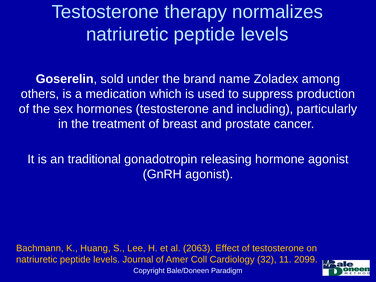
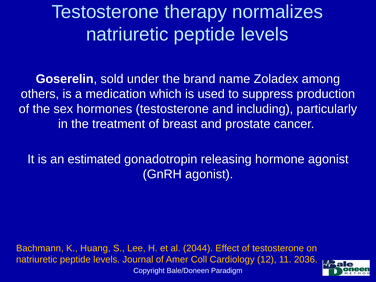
traditional: traditional -> estimated (94, 159)
2063: 2063 -> 2044 (198, 248)
32: 32 -> 12 (267, 260)
2099: 2099 -> 2036 (306, 260)
